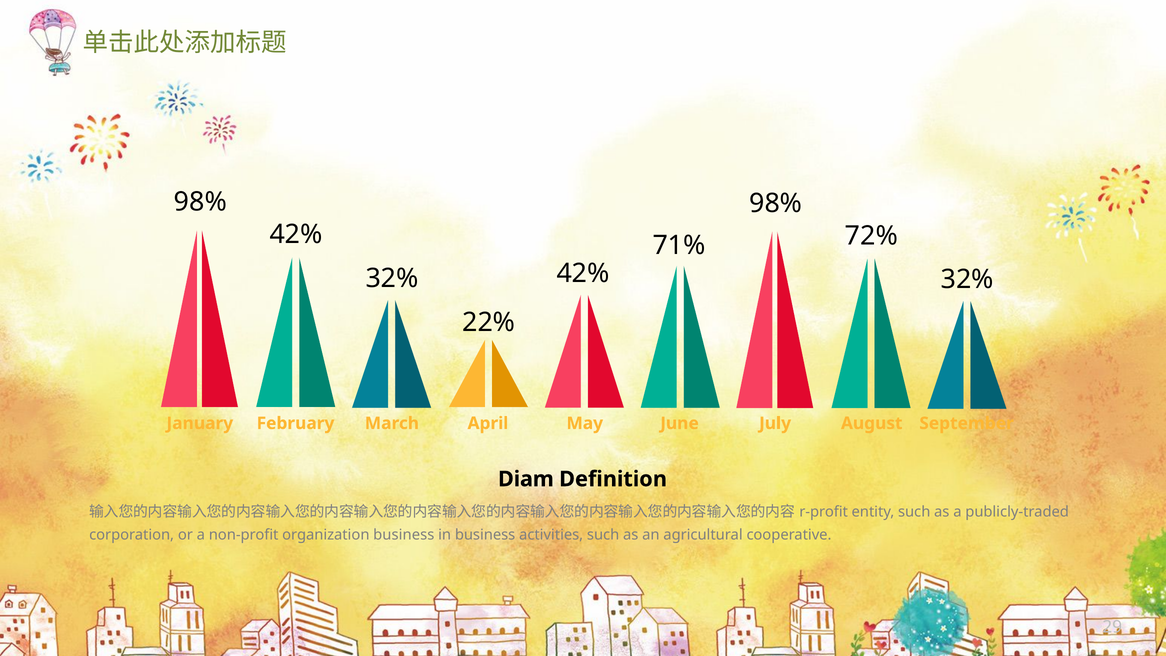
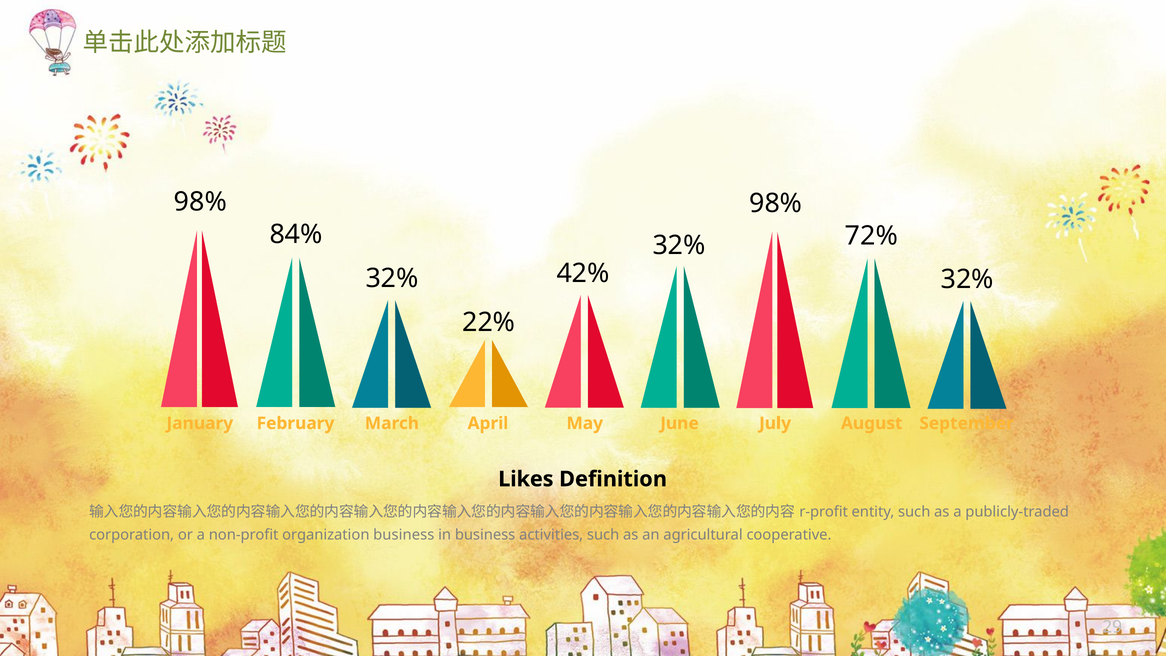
42%: 42% -> 84% (296, 235)
71%: 71% -> 32% (679, 245)
Diam: Diam -> Likes (526, 479)
